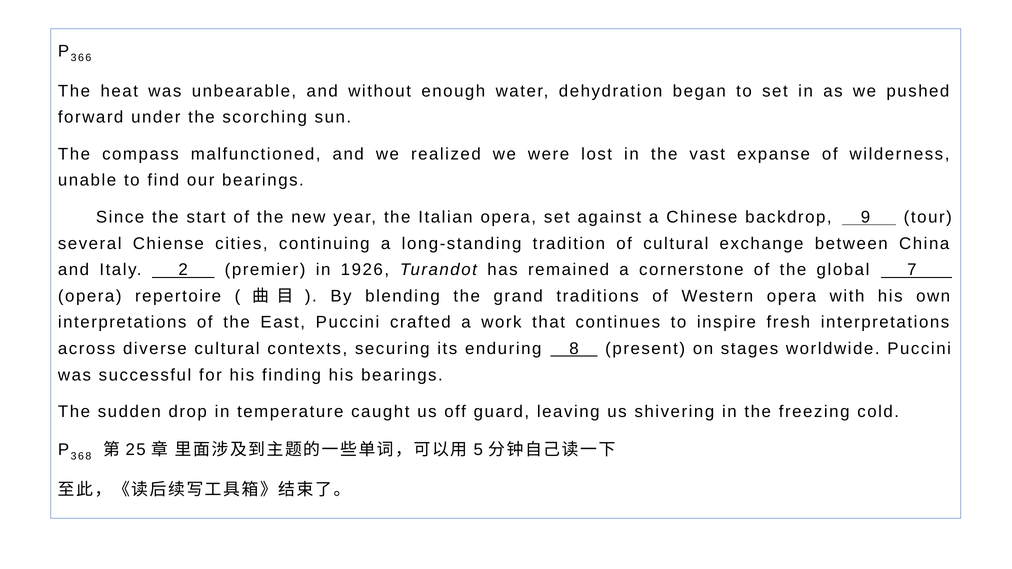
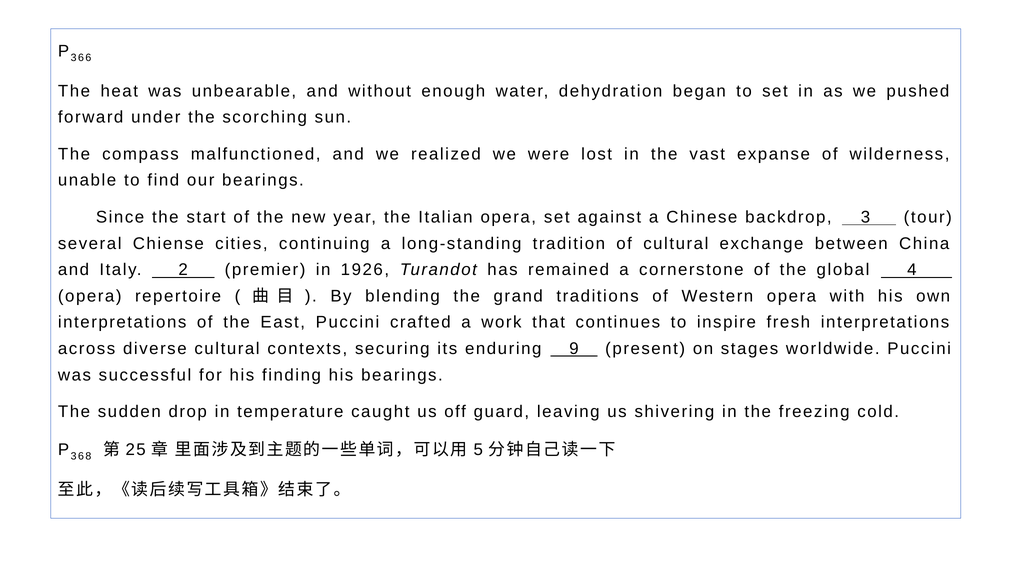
9: 9 -> 3 (866, 217)
7: 7 -> 4 (912, 270)
8: 8 -> 9 (574, 349)
